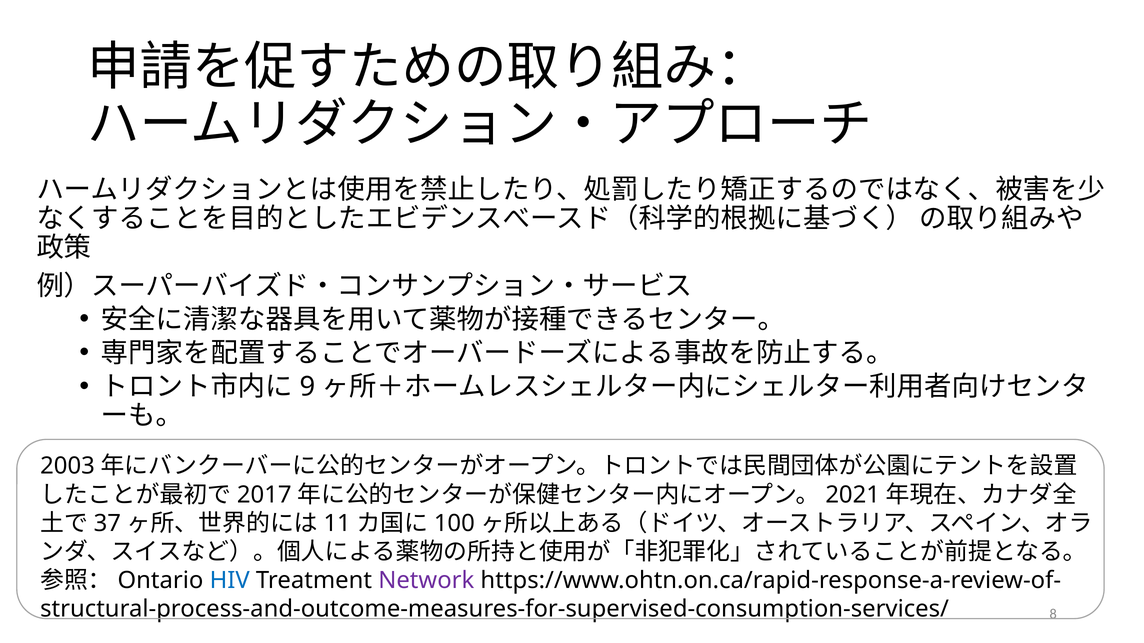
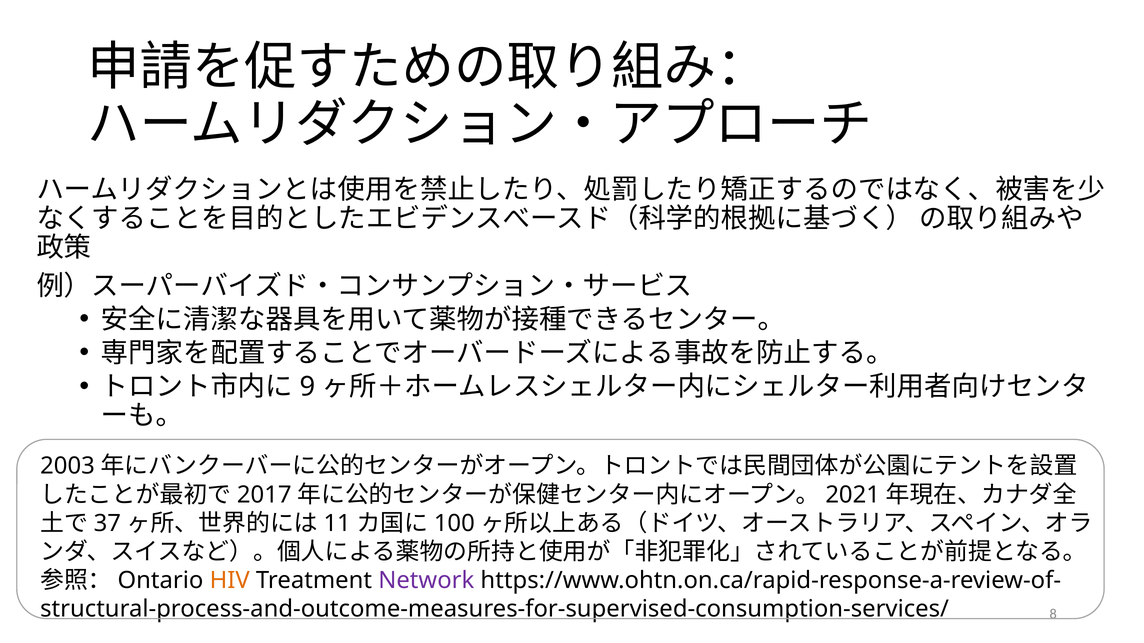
HIV colour: blue -> orange (230, 581)
